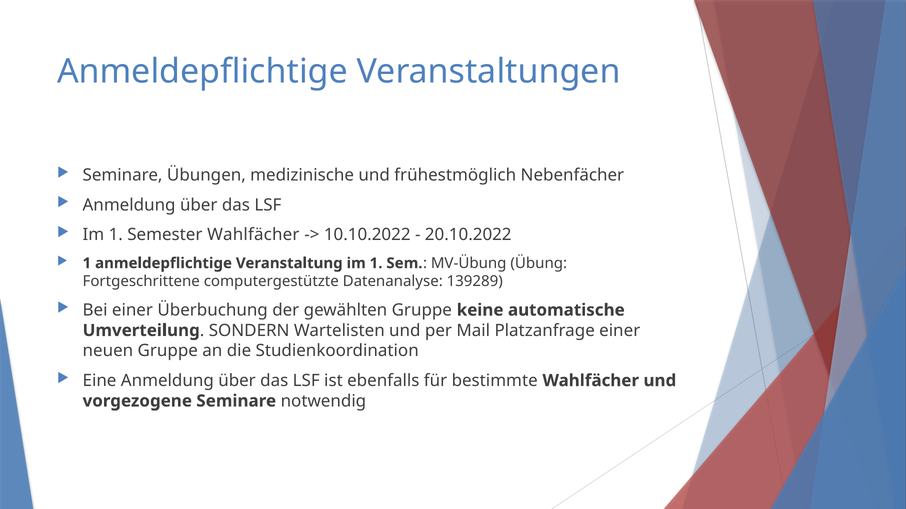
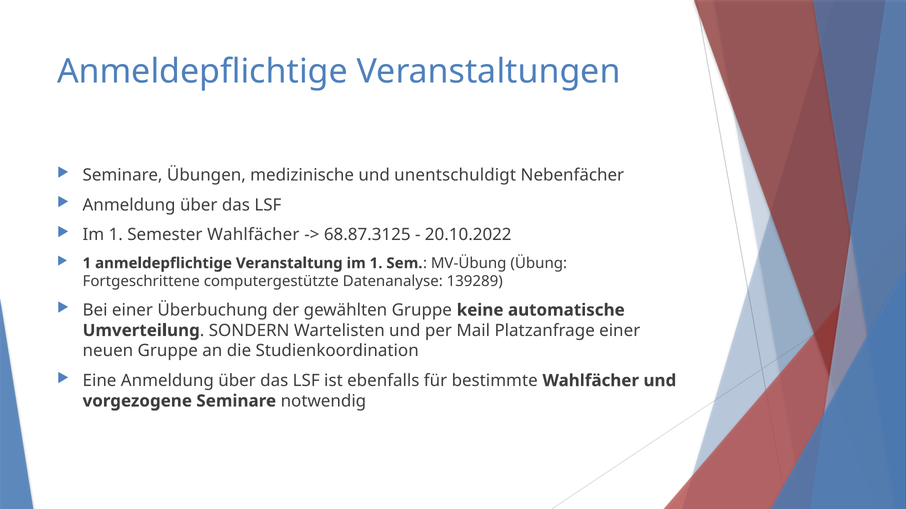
frühestmöglich: frühestmöglich -> unentschuldigt (455, 175)
10.10.2022: 10.10.2022 -> 68.87.3125 (367, 235)
